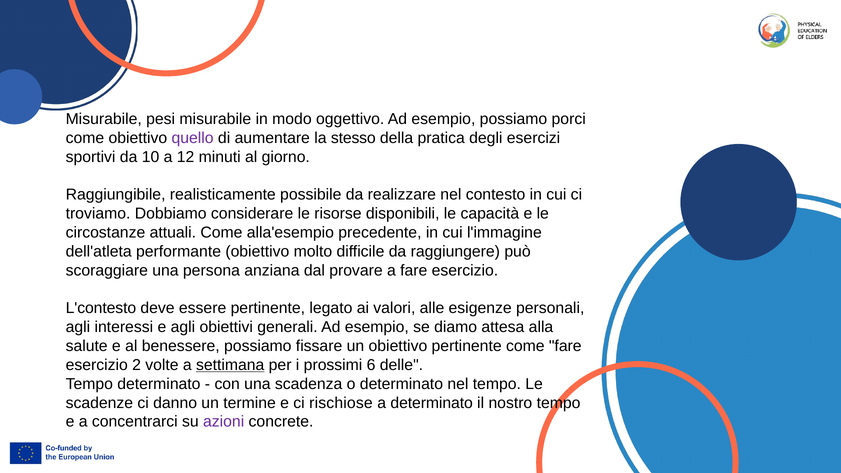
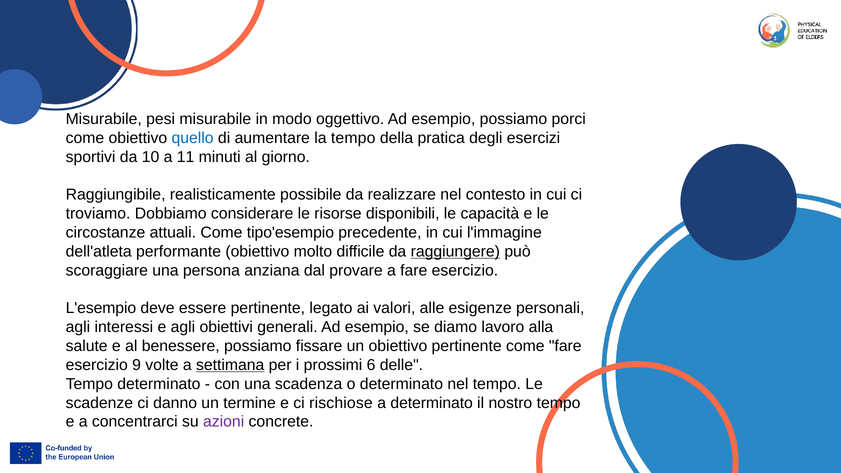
quello colour: purple -> blue (193, 138)
la stesso: stesso -> tempo (353, 138)
12: 12 -> 11 (186, 157)
alla'esempio: alla'esempio -> tipo'esempio (290, 233)
raggiungere underline: none -> present (455, 251)
L'contesto: L'contesto -> L'esempio (101, 308)
attesa: attesa -> lavoro (503, 327)
2: 2 -> 9 (137, 365)
